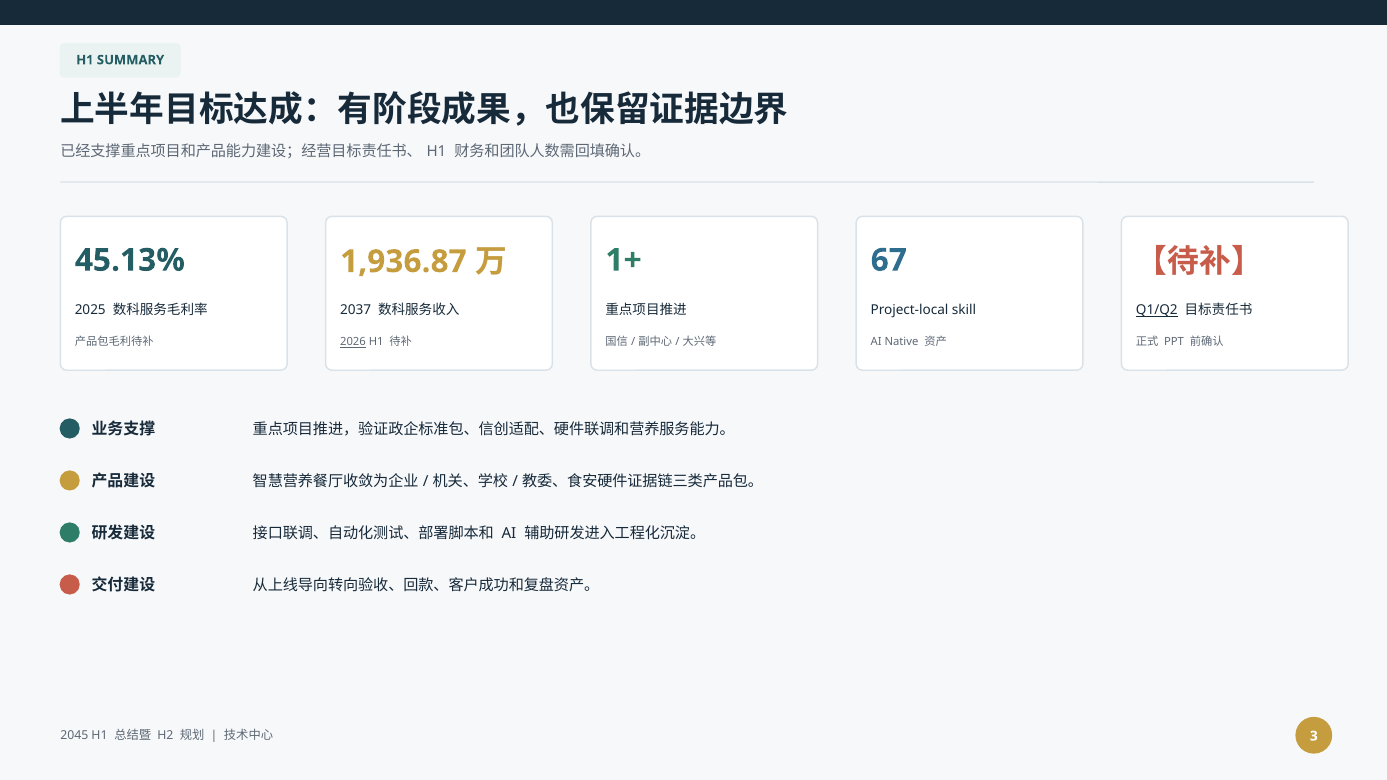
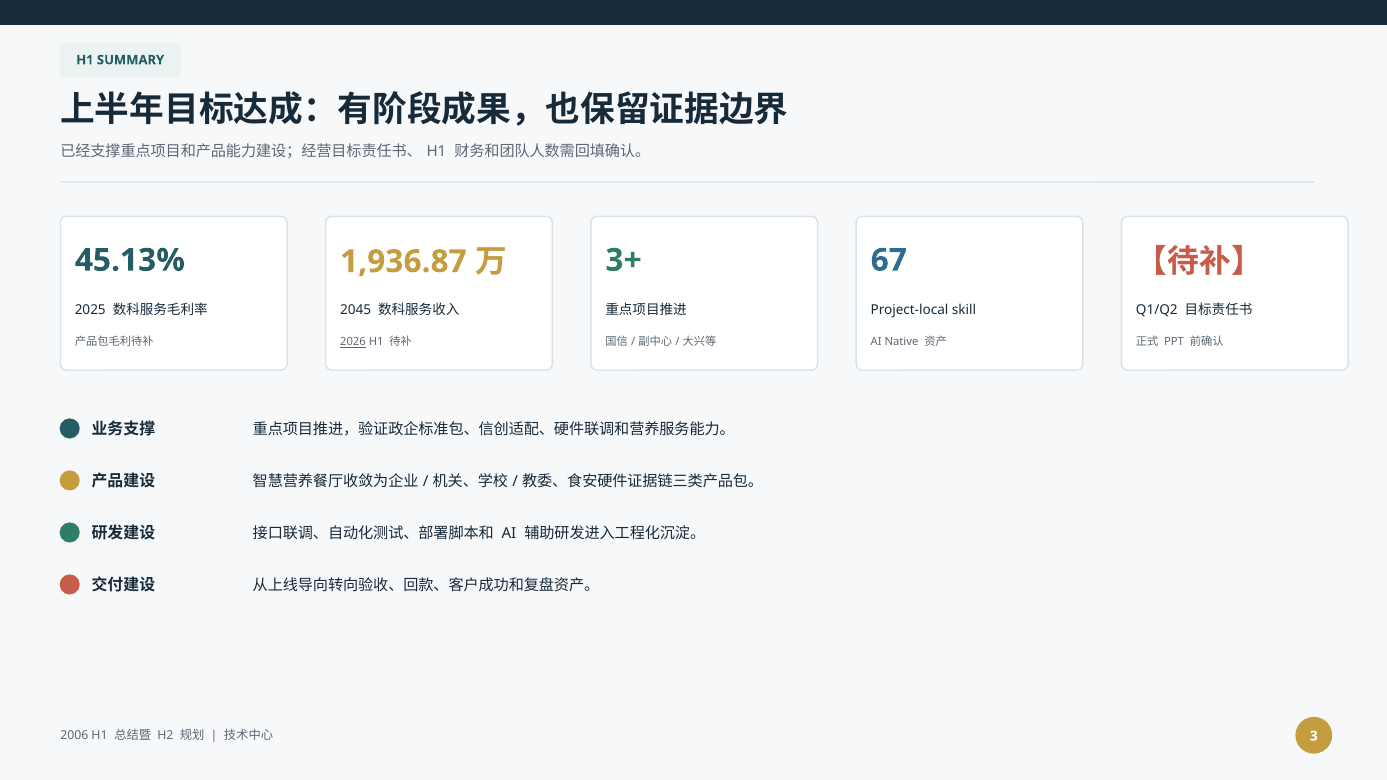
1+: 1+ -> 3+ (624, 260)
2037: 2037 -> 2045 (356, 310)
Q1/Q2 underline: present -> none (1157, 310)
2045: 2045 -> 2006 (74, 736)
